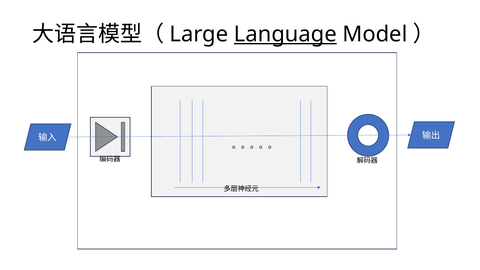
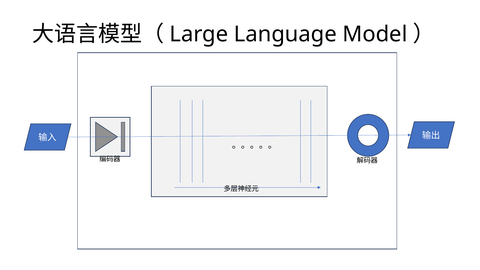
Language underline: present -> none (285, 34)
